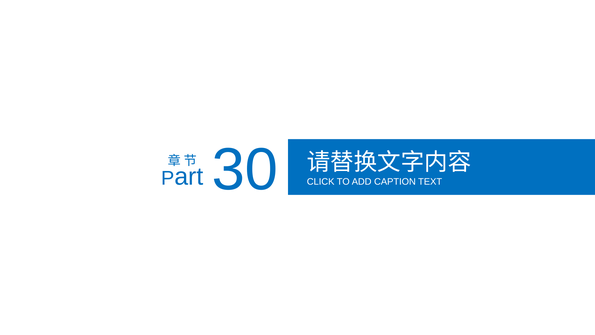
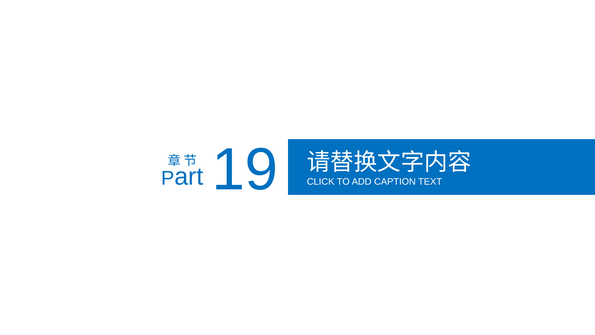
30: 30 -> 19 (245, 170)
